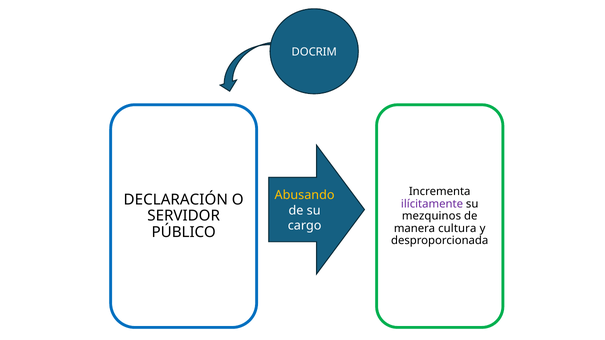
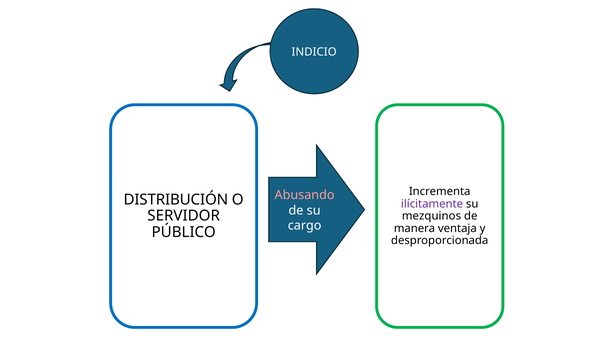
DOCRIM: DOCRIM -> INDICIO (314, 52)
Abusando colour: yellow -> pink (305, 195)
DECLARACIÓN: DECLARACIÓN -> DISTRIBUCIÓN (176, 200)
cultura: cultura -> ventaja (457, 228)
